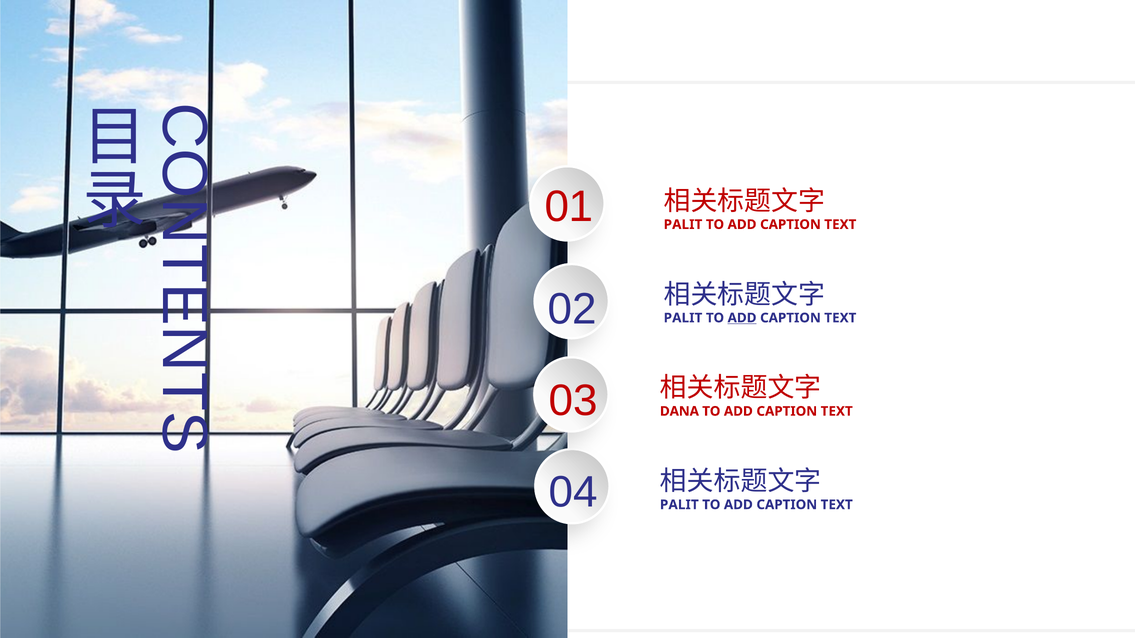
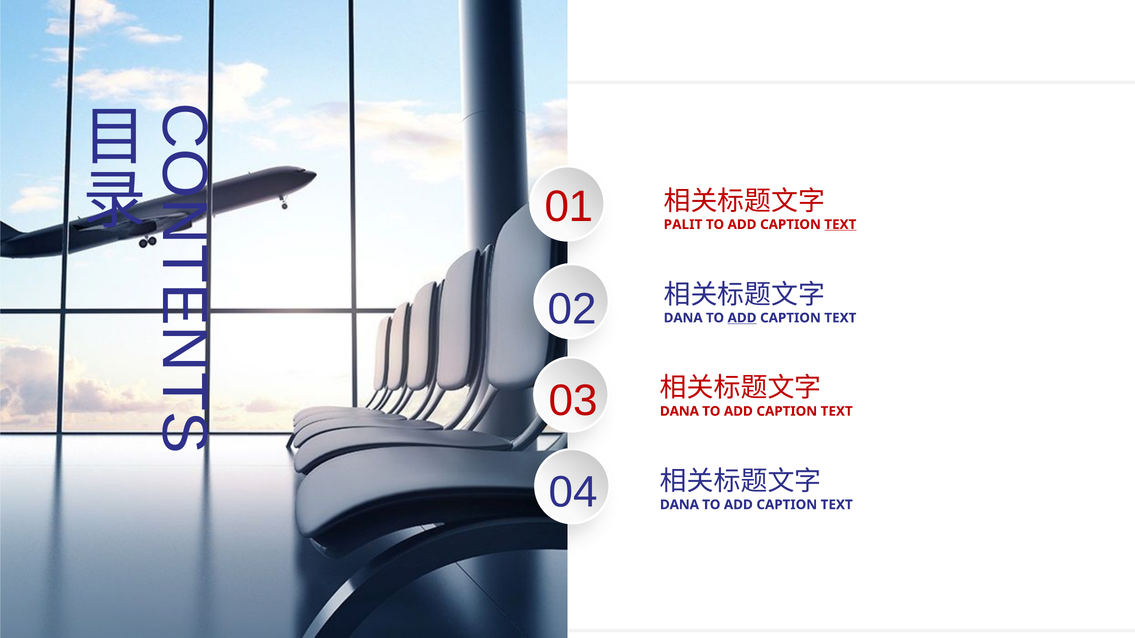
TEXT underline: none -> present (840, 225)
PALIT: PALIT -> DANA (683, 318)
PALIT: PALIT -> DANA (679, 505)
